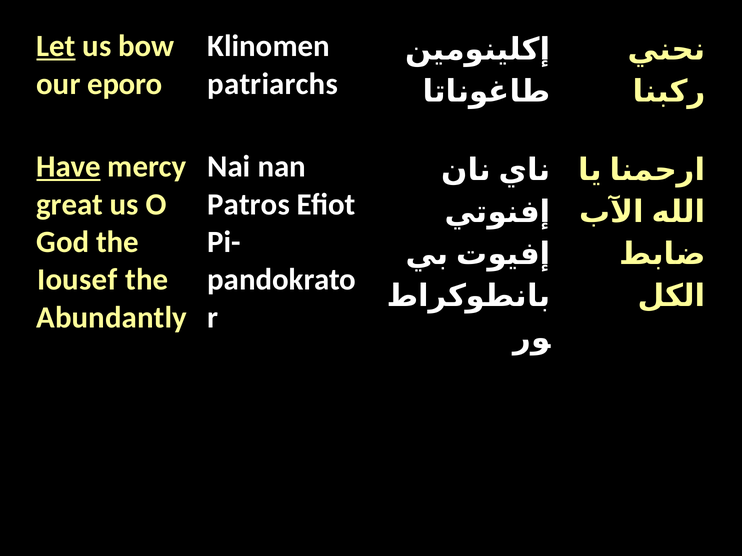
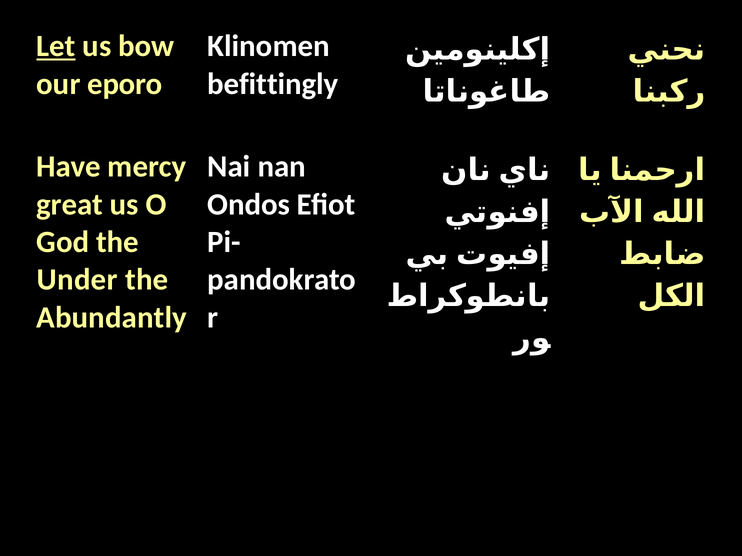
patriarchs: patriarchs -> befittingly (273, 84)
Have underline: present -> none (69, 167)
Patros: Patros -> Ondos (249, 205)
Iousef: Iousef -> Under (77, 280)
